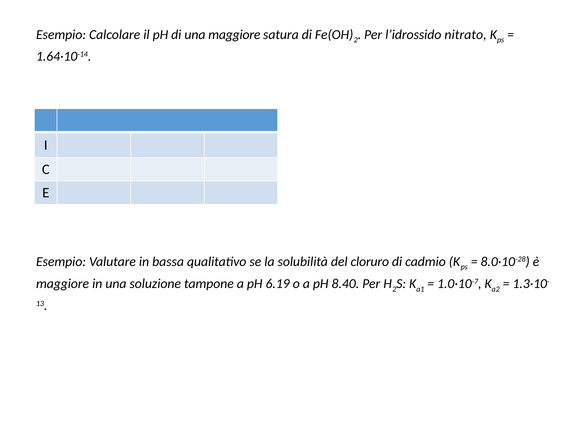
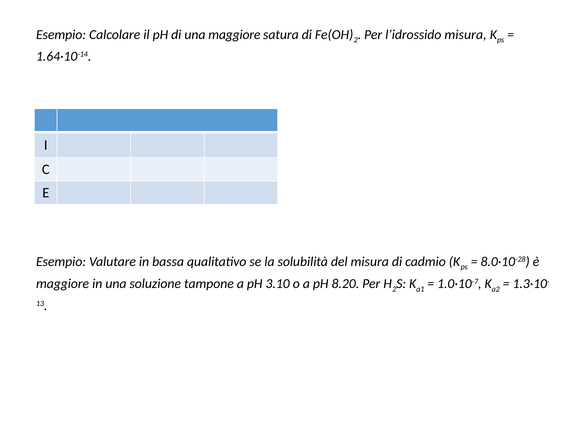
l’idrossido nitrato: nitrato -> misura (466, 35)
del cloruro: cloruro -> misura (370, 261)
6.19: 6.19 -> 3.10 (278, 284)
8.40: 8.40 -> 8.20 (345, 284)
